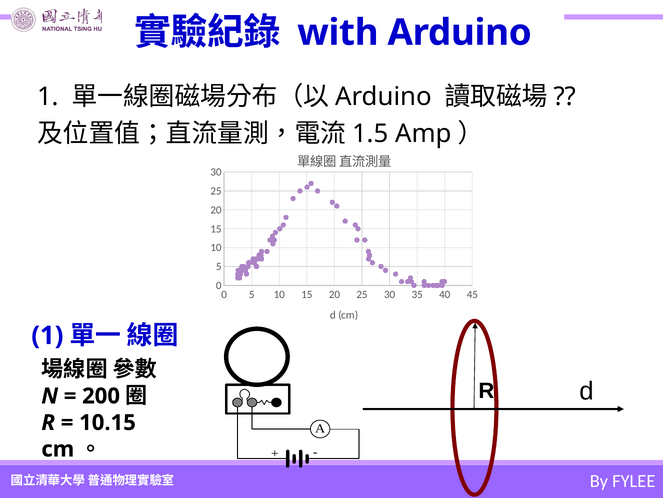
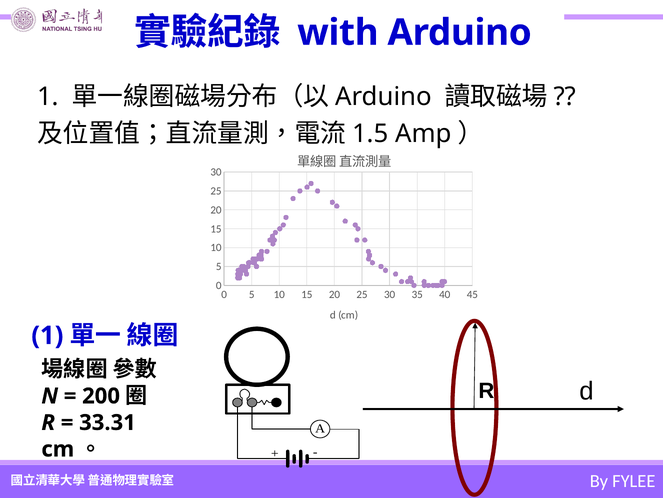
10.15: 10.15 -> 33.31 (107, 422)
